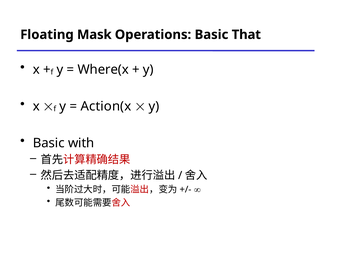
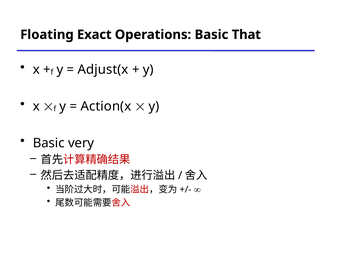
Mask: Mask -> Exact (94, 35)
Where(x: Where(x -> Adjust(x (103, 69)
with: with -> very (81, 143)
